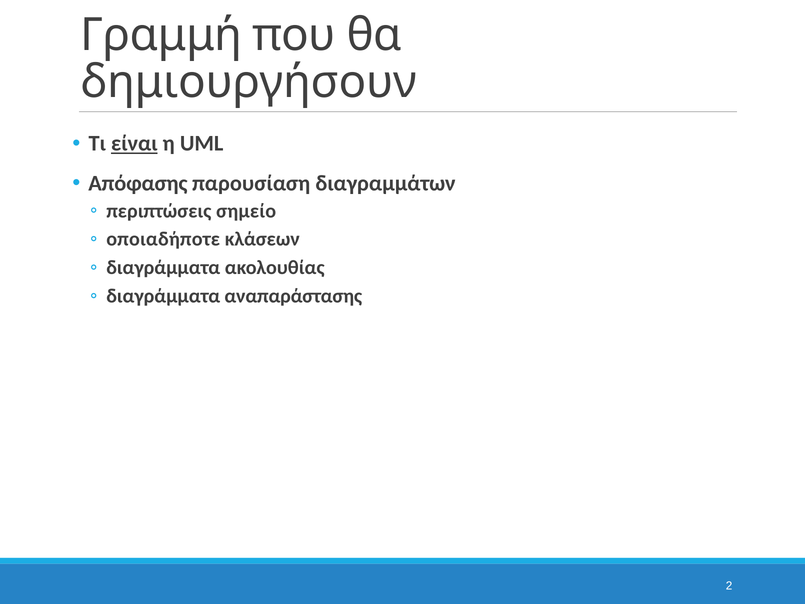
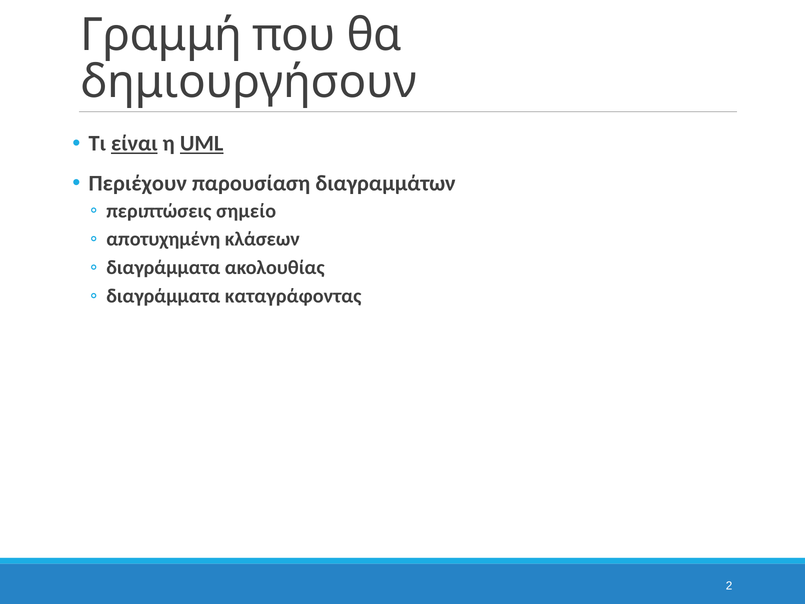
UML underline: none -> present (202, 144)
Απόφασης: Απόφασης -> Περιέχουν (138, 183)
οποιαδήποτε: οποιαδήποτε -> αποτυχημένη (163, 239)
αναπαράστασης: αναπαράστασης -> καταγράφοντας (293, 296)
